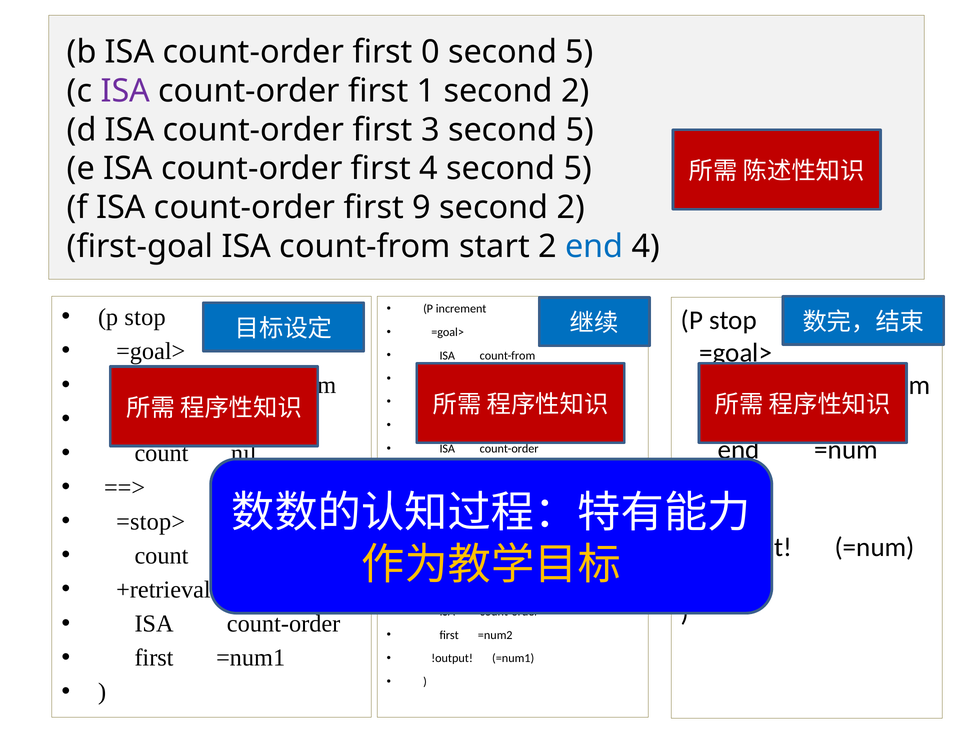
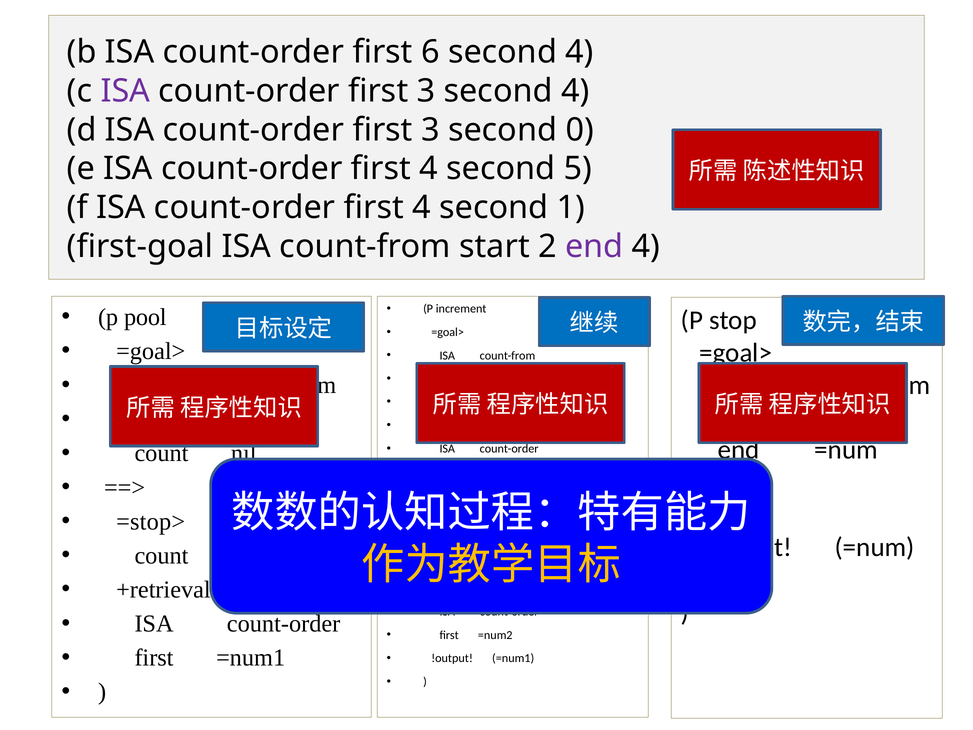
0: 0 -> 6 (430, 52)
5: 5 -> 4 (580, 52)
1: 1 -> 3 (426, 91)
2: 2 -> 4 (575, 91)
3 second 5: 5 -> 0 (580, 130)
9: 9 -> 4 (422, 208)
2: 2 -> 1 (571, 208)
end colour: blue -> purple (594, 247)
stop: stop -> pool (145, 317)
